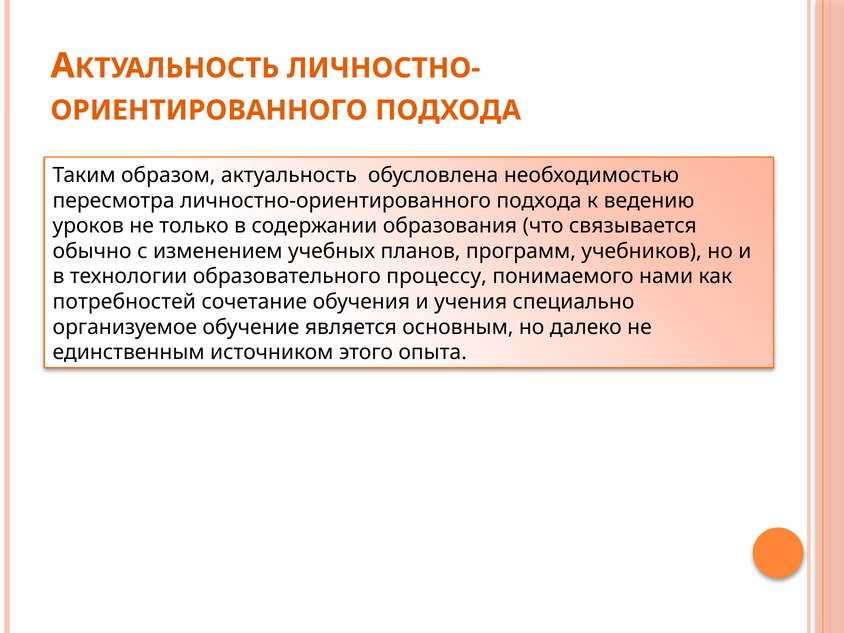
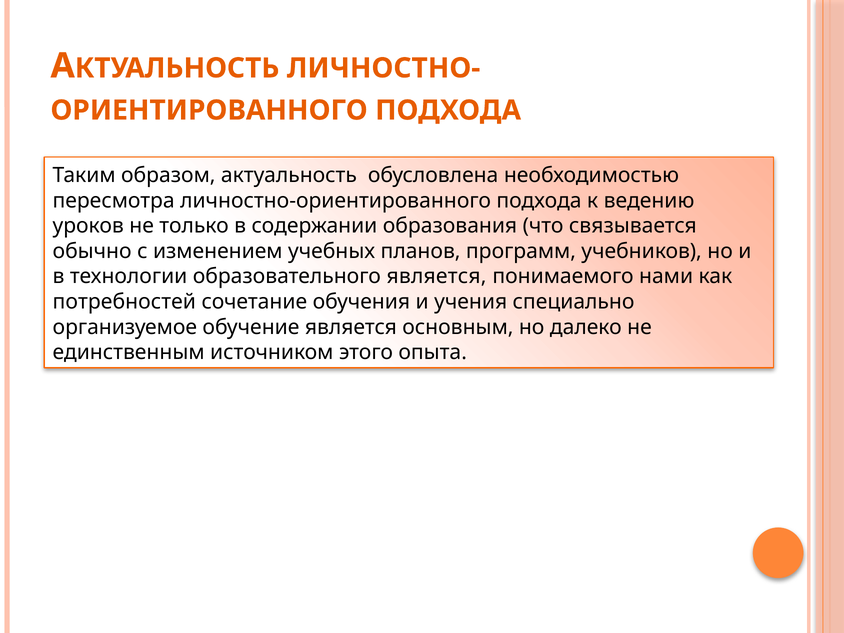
образовательного процессу: процессу -> является (437, 277)
